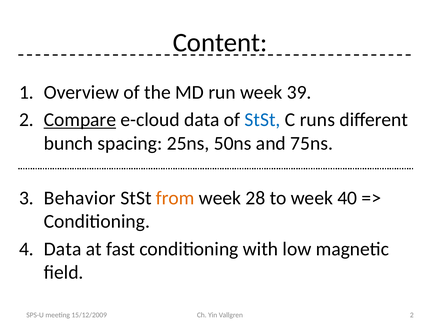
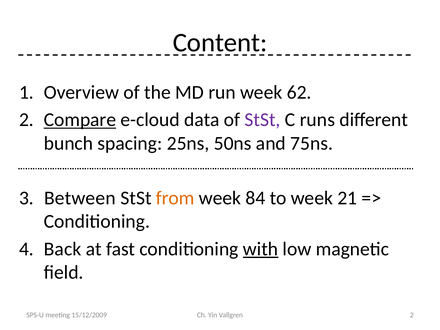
39: 39 -> 62 (299, 92)
StSt colour: blue -> purple (262, 120)
Behavior: Behavior -> Between (80, 198)
28: 28 -> 84 (255, 198)
40: 40 -> 21 (347, 198)
Data: Data -> Back (63, 249)
with underline: none -> present (261, 249)
